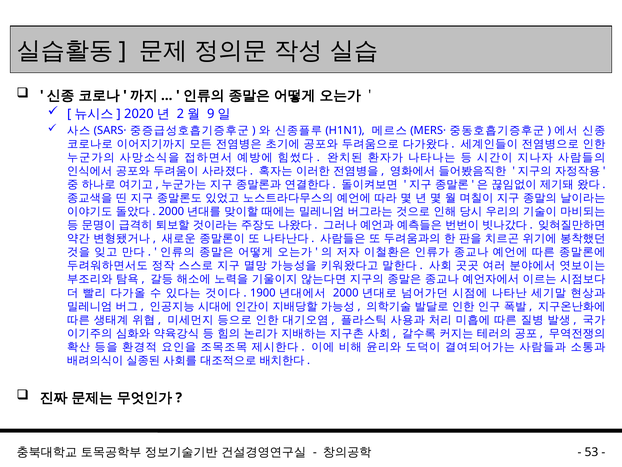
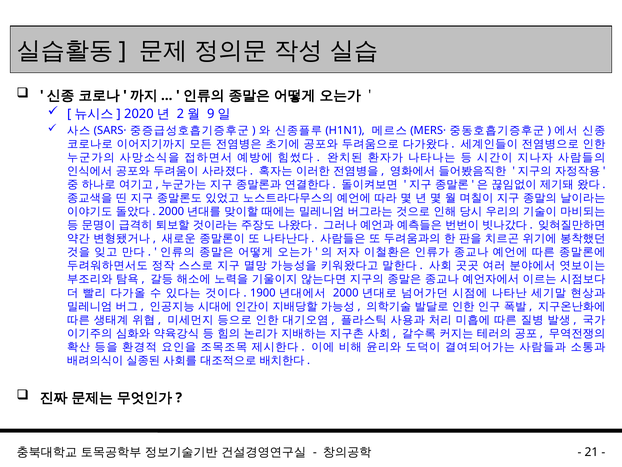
53: 53 -> 21 (591, 452)
